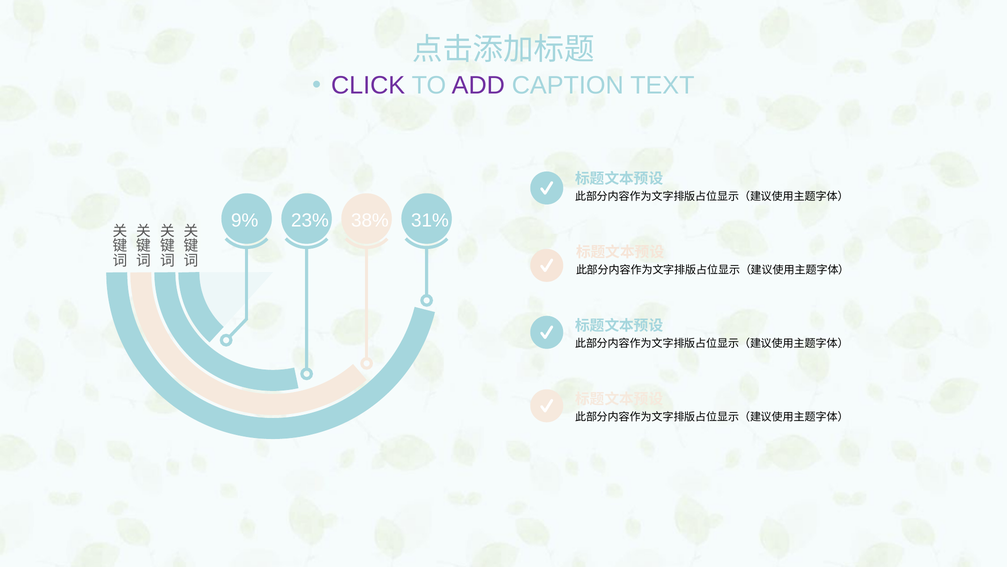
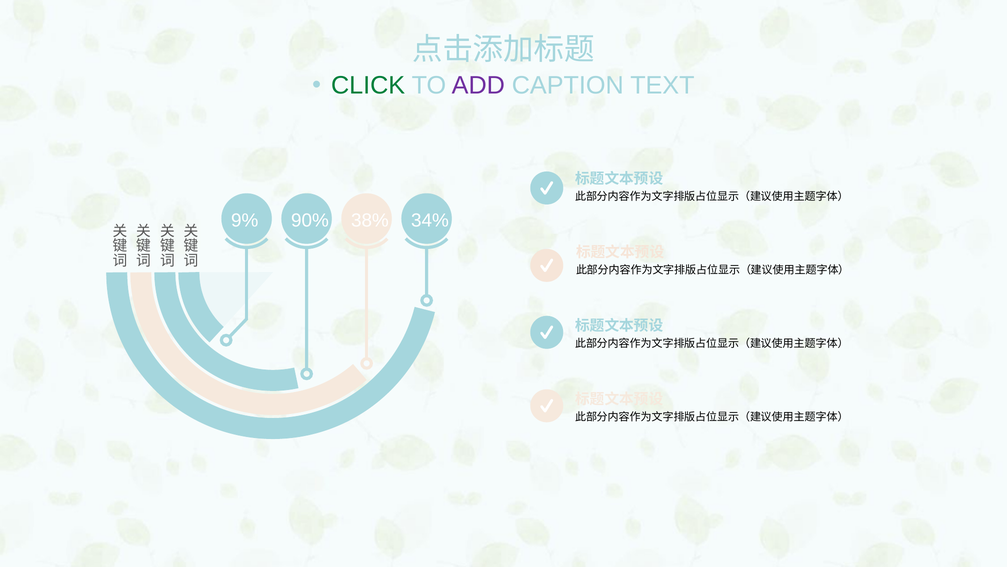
CLICK colour: purple -> green (368, 85)
23%: 23% -> 90% (310, 220)
31%: 31% -> 34% (430, 220)
